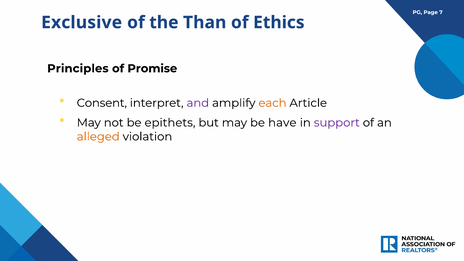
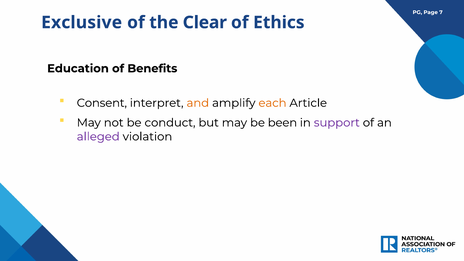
Than: Than -> Clear (205, 22)
Principles: Principles -> Education (78, 69)
Promise: Promise -> Benefits (152, 69)
and colour: purple -> orange (198, 103)
epithets: epithets -> conduct (170, 123)
have: have -> been (282, 123)
alleged colour: orange -> purple (98, 137)
